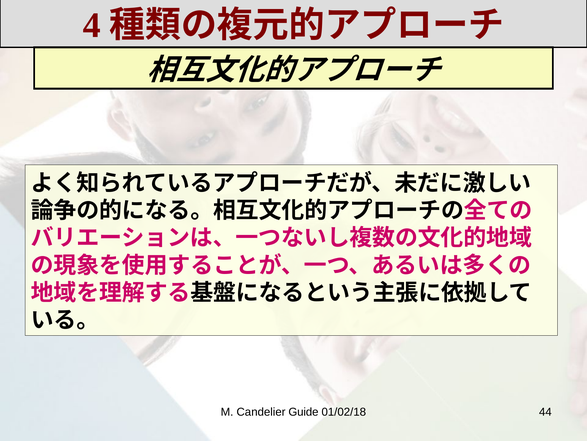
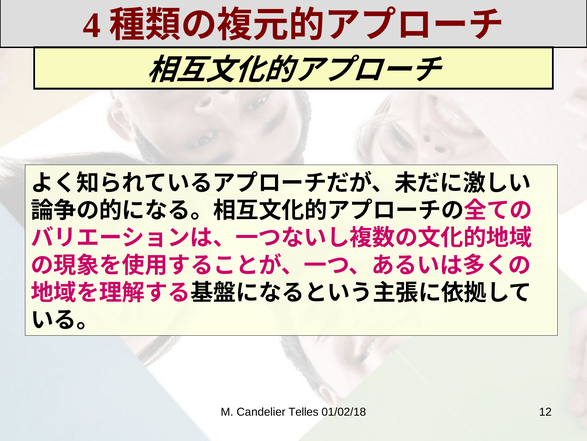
Guide: Guide -> Telles (303, 412)
44: 44 -> 12 (545, 412)
